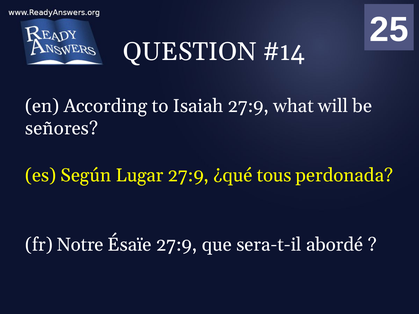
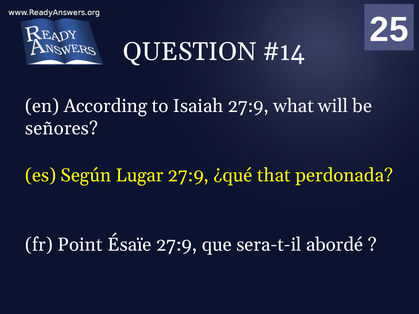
tous: tous -> that (274, 175)
Notre: Notre -> Point (80, 245)
